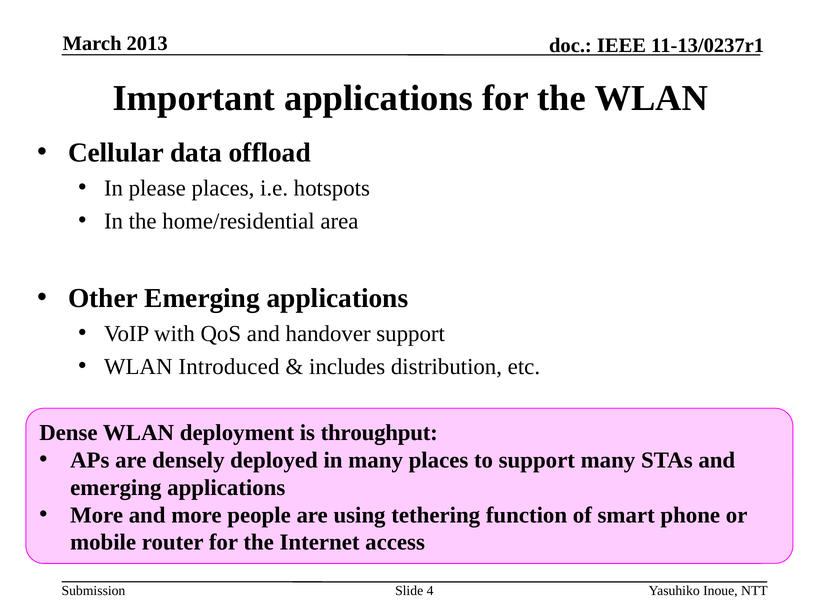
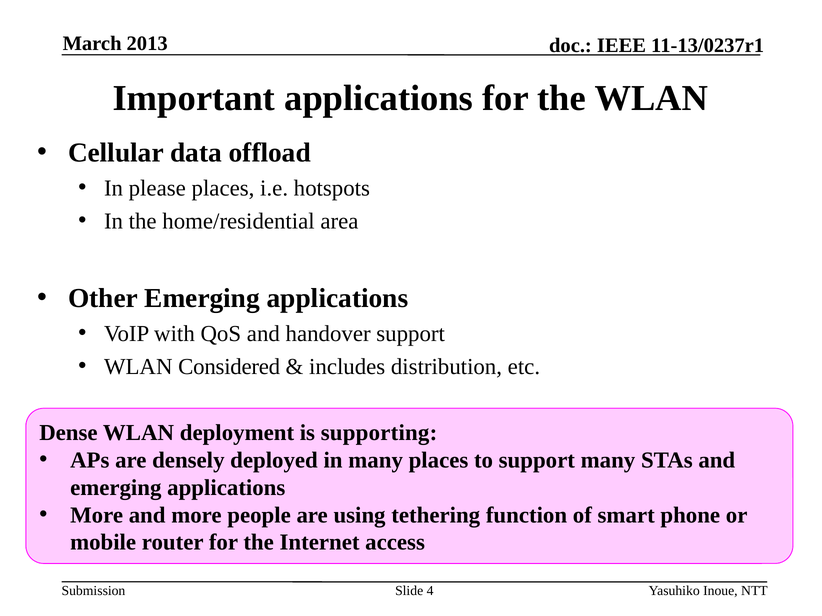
Introduced: Introduced -> Considered (229, 367)
throughput: throughput -> supporting (379, 433)
